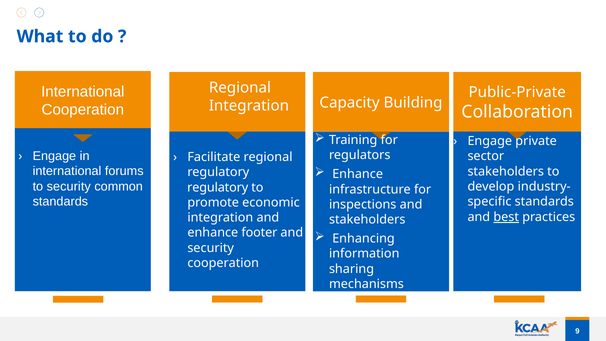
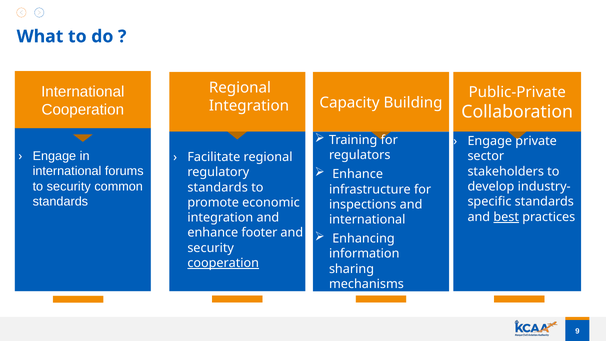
regulatory: regulatory -> standards (218, 187)
stakeholders: stakeholders -> international (367, 220)
cooperation underline: none -> present (223, 263)
